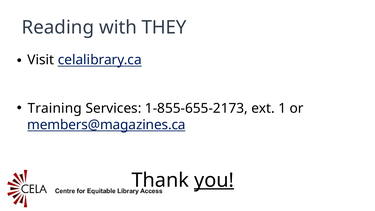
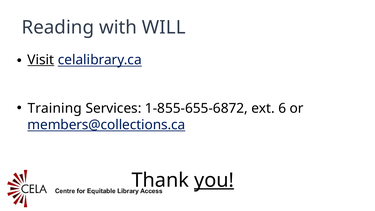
THEY: THEY -> WILL (164, 27)
Visit underline: none -> present (41, 60)
1-855-655-2173: 1-855-655-2173 -> 1-855-655-6872 (196, 108)
1: 1 -> 6 (282, 108)
members@magazines.ca: members@magazines.ca -> members@collections.ca (106, 125)
